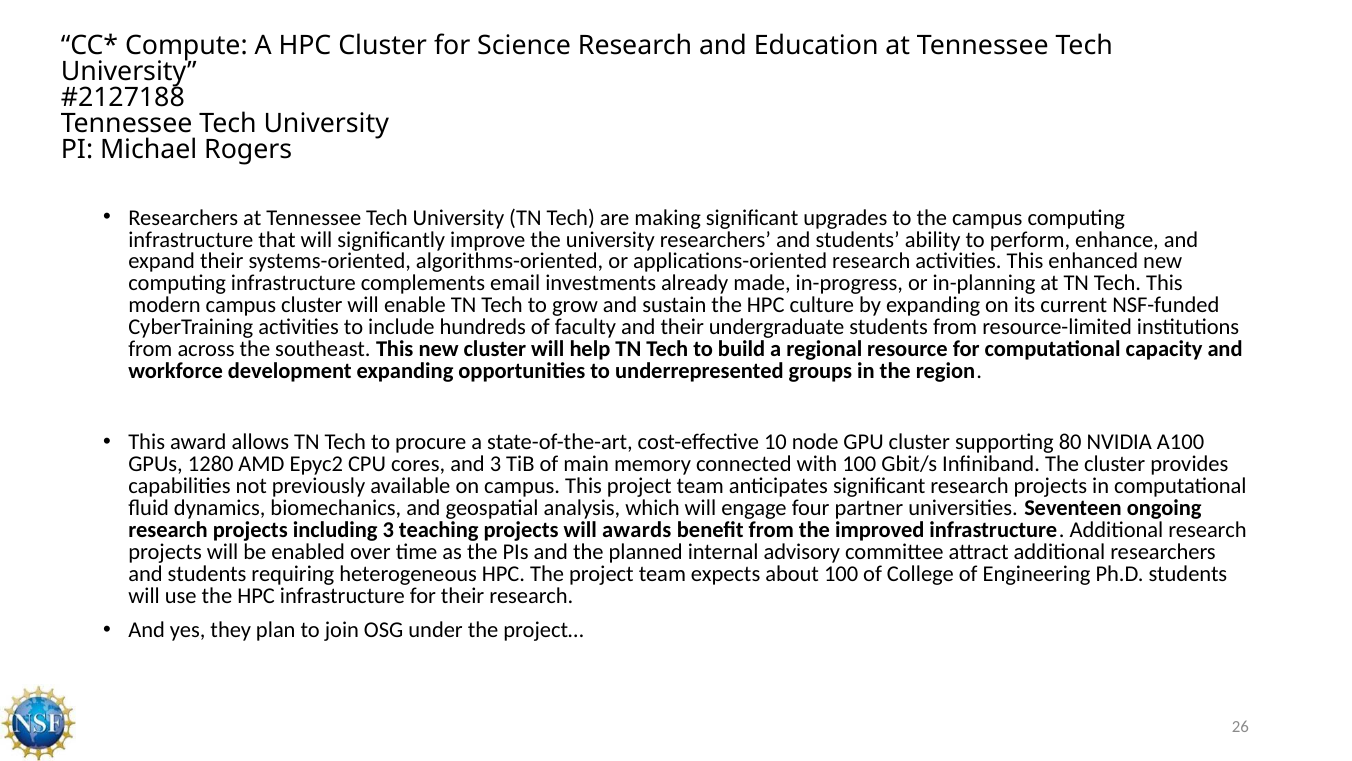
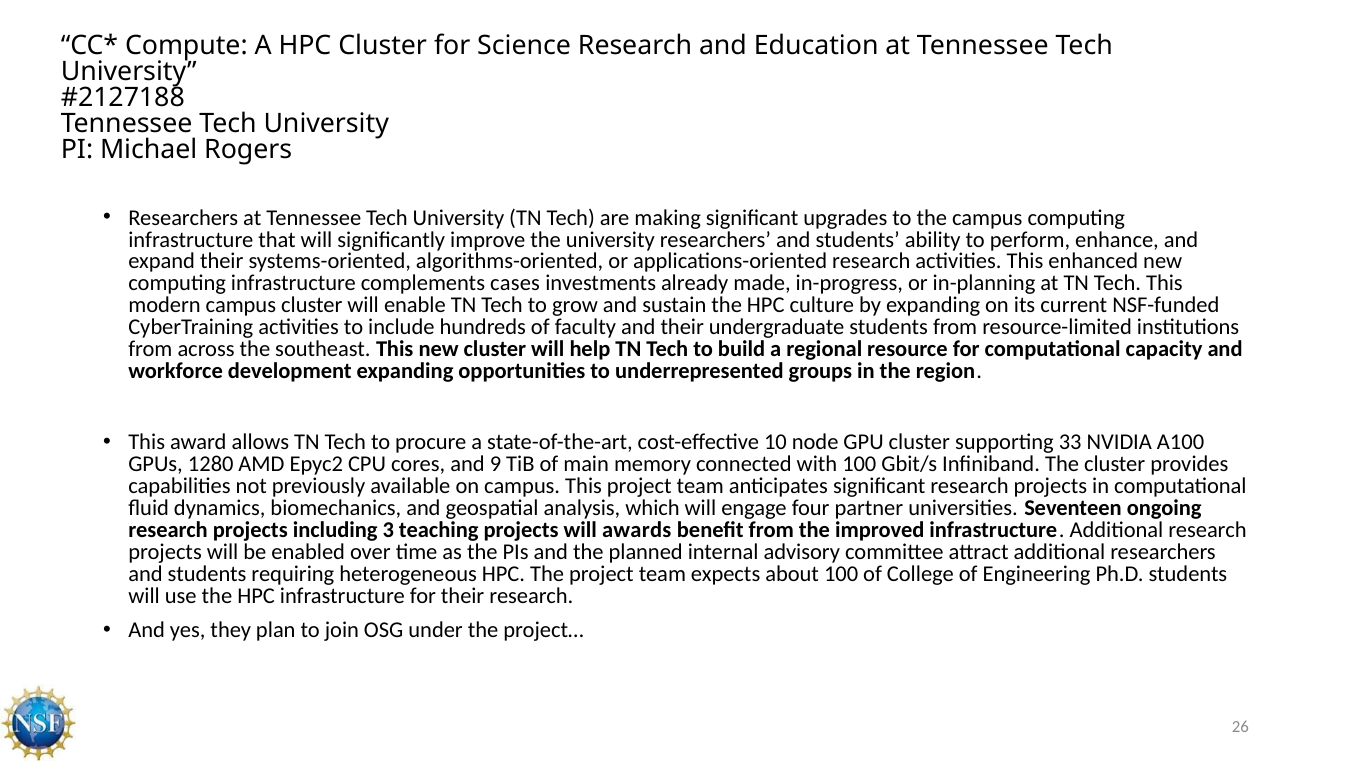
email: email -> cases (515, 283)
80: 80 -> 33 (1070, 442)
and 3: 3 -> 9 (495, 464)
